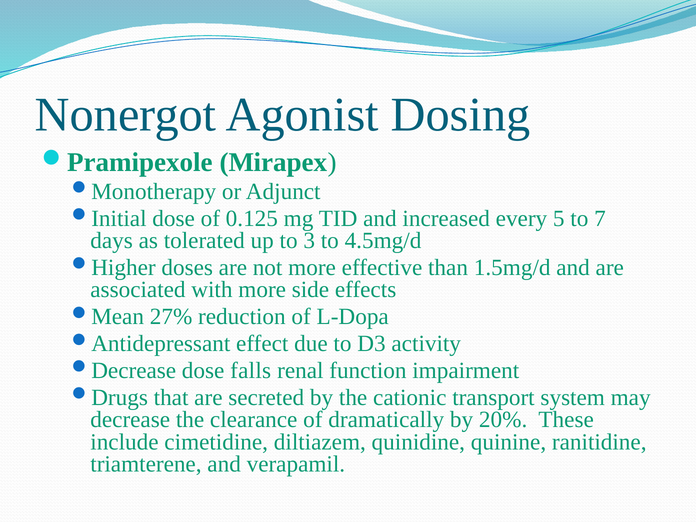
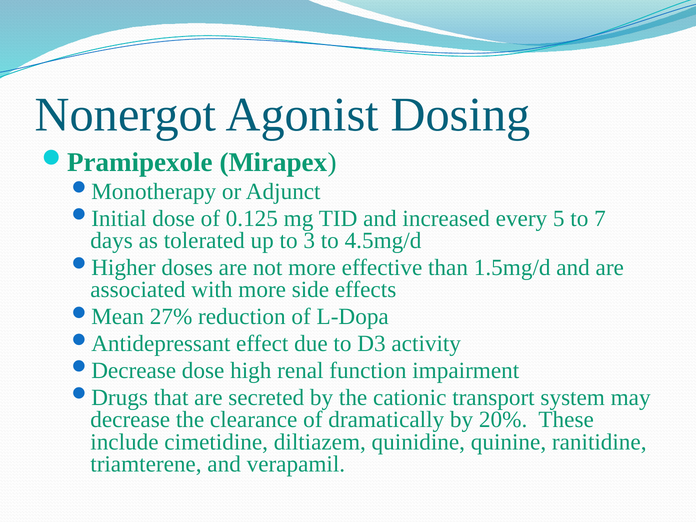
falls: falls -> high (251, 371)
